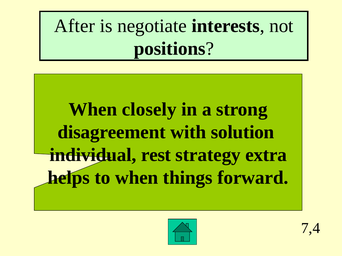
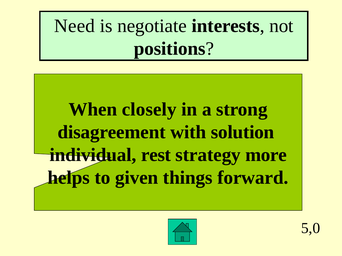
After: After -> Need (75, 26)
extra: extra -> more (266, 155)
to when: when -> given (137, 178)
7,4: 7,4 -> 5,0 (311, 228)
